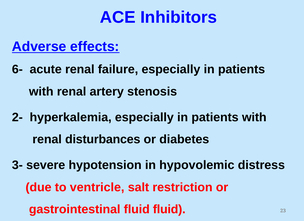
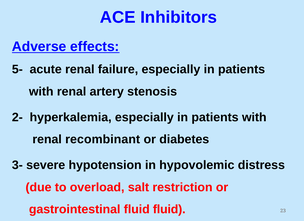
6-: 6- -> 5- (17, 69)
disturbances: disturbances -> recombinant (103, 139)
ventricle: ventricle -> overload (97, 187)
